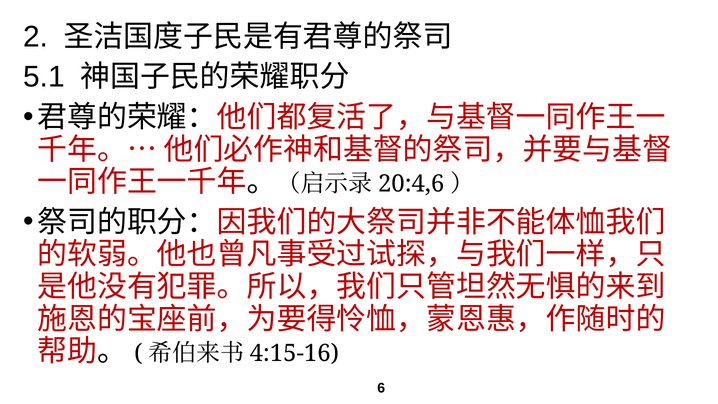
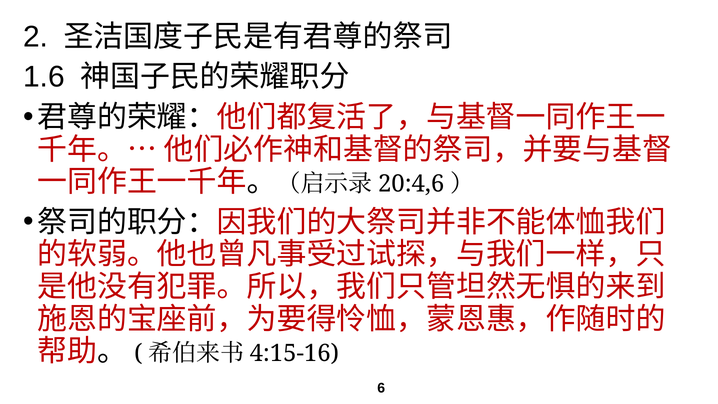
5.1: 5.1 -> 1.6 (44, 77)
